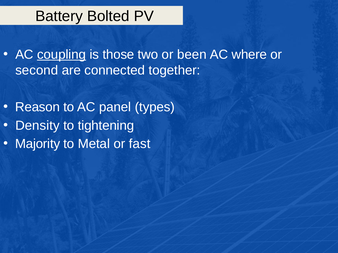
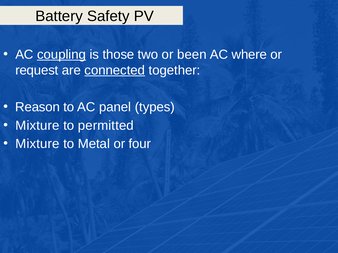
Bolted: Bolted -> Safety (108, 16)
second: second -> request (37, 70)
connected underline: none -> present (115, 70)
Density: Density -> Mixture (37, 126)
tightening: tightening -> permitted (106, 126)
Majority: Majority -> Mixture (37, 144)
fast: fast -> four (140, 144)
